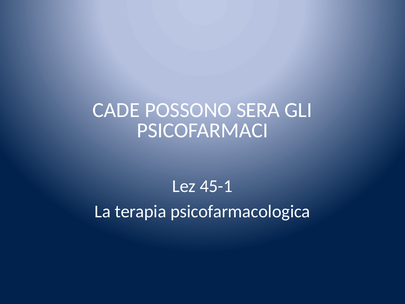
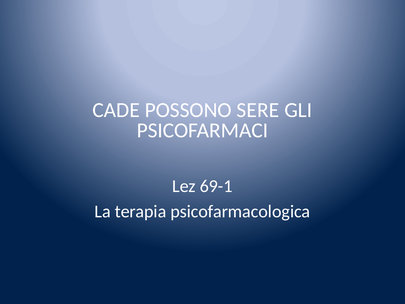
SERA: SERA -> SERE (258, 110)
45-1: 45-1 -> 69-1 (216, 186)
